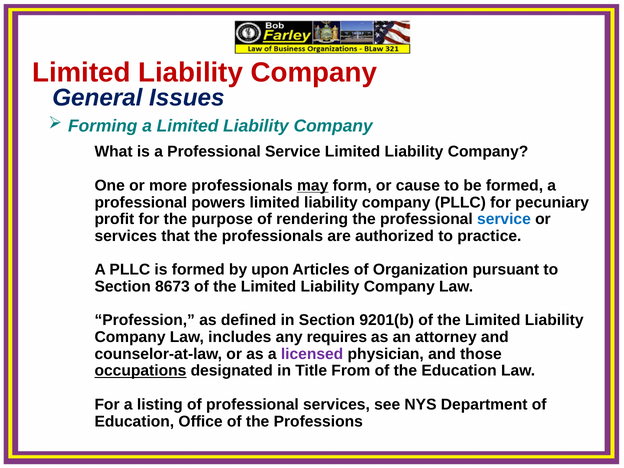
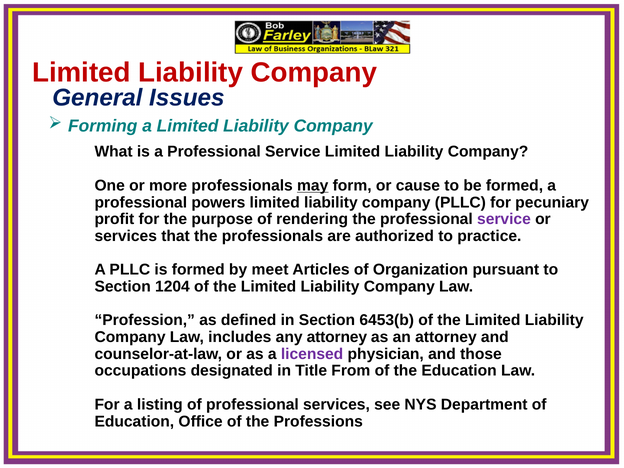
service colour: blue -> purple (504, 219)
upon: upon -> meet (270, 270)
8673: 8673 -> 1204 (172, 287)
9201(b: 9201(b -> 6453(b (387, 320)
any requires: requires -> attorney (337, 337)
occupations underline: present -> none (140, 371)
